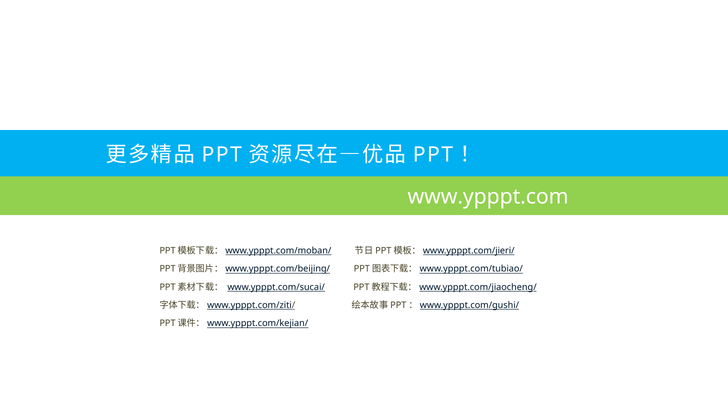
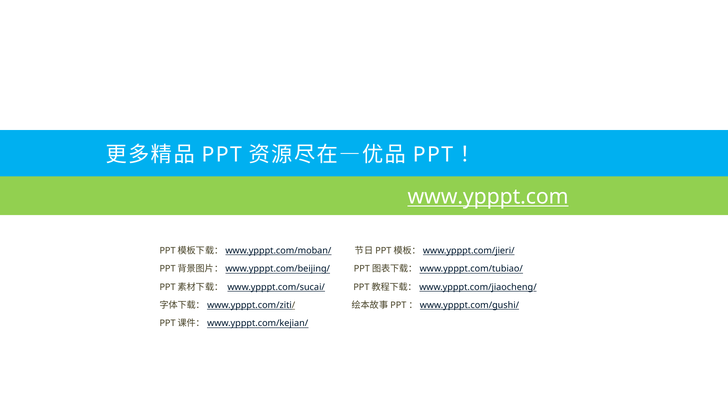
www.ypppt.com underline: none -> present (488, 197)
